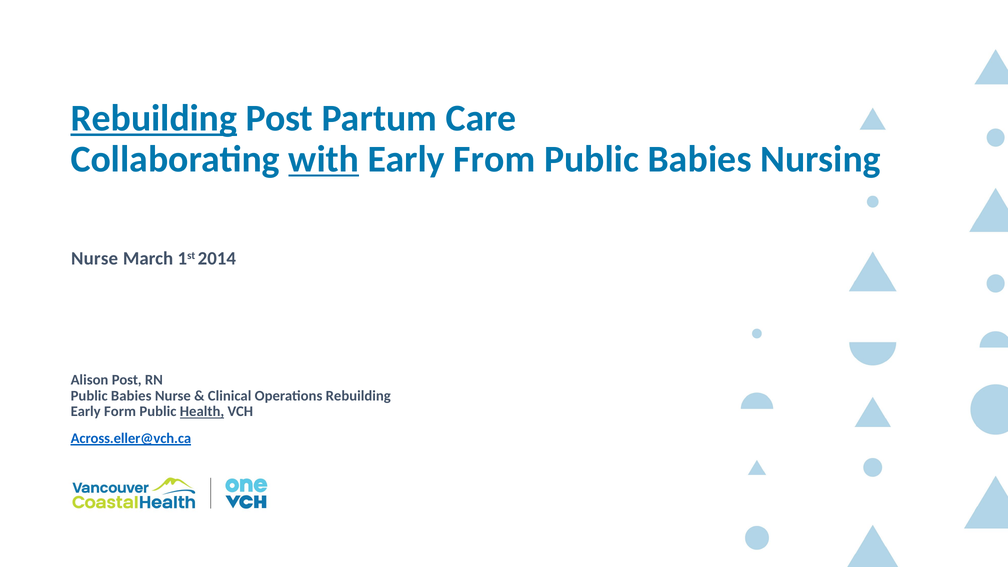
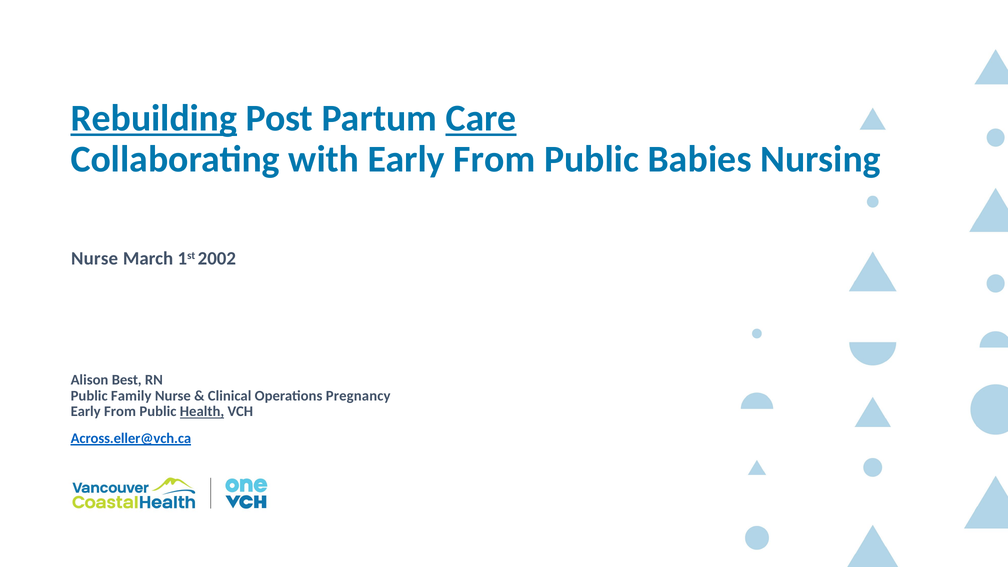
Care underline: none -> present (481, 118)
with underline: present -> none (324, 159)
2014: 2014 -> 2002 (217, 258)
Alison Post: Post -> Best (127, 380)
Babies: Babies -> Family (131, 396)
Operations Rebuilding: Rebuilding -> Pregnancy (358, 396)
Form: Form -> From (120, 412)
